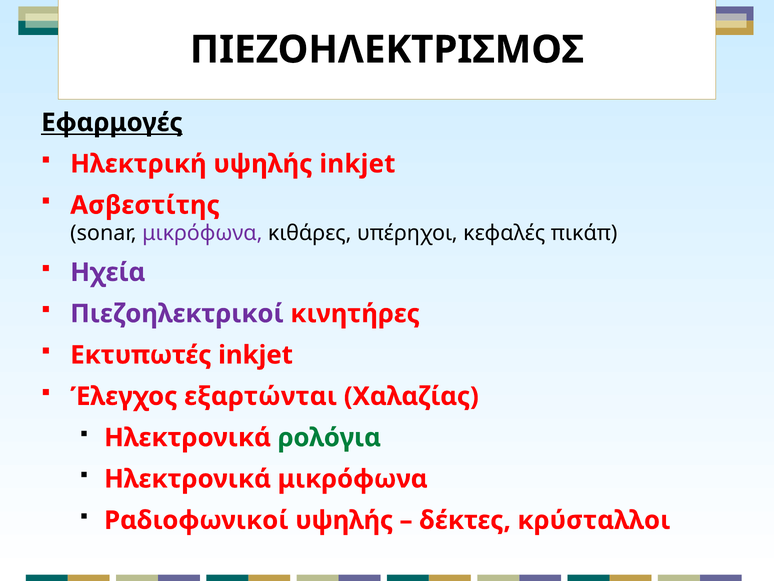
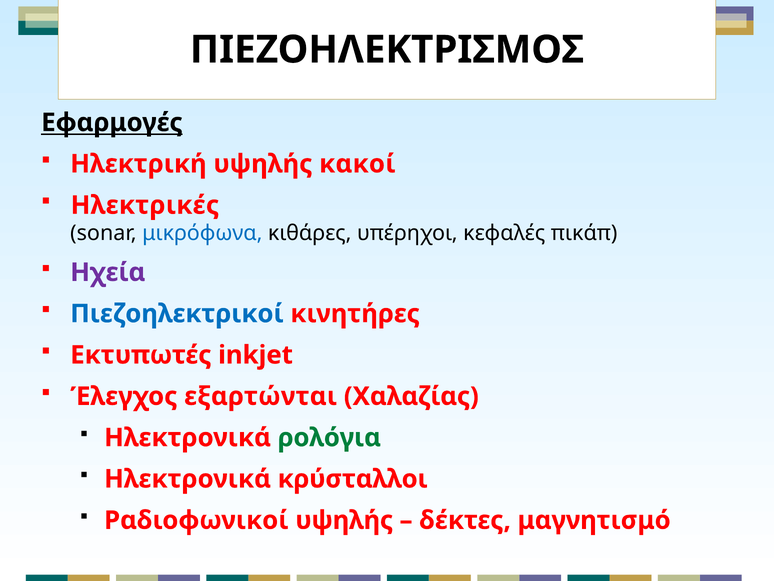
υψηλής inkjet: inkjet -> κακοί (357, 164)
Ασβεστίτης: Ασβεστίτης -> Ηλεκτρικές (145, 205)
μικρόφωνα colour: purple -> blue (202, 233)
Πιεζοηλεκτρικοί colour: purple -> blue (177, 313)
Ηλεκτρονικά μικρόφωνα: μικρόφωνα -> κρύσταλλοι (353, 479)
κρύσταλλοι: κρύσταλλοι -> μαγνητισμό (594, 520)
